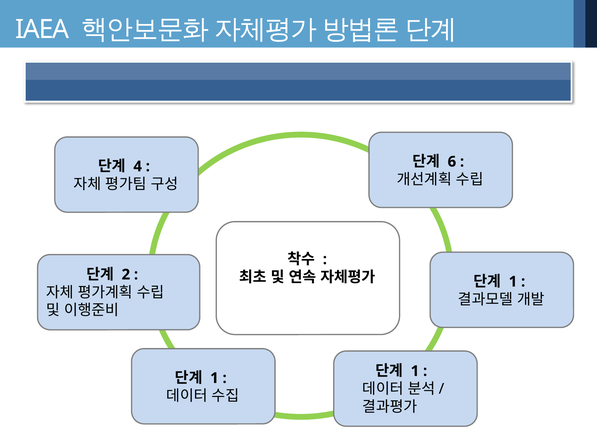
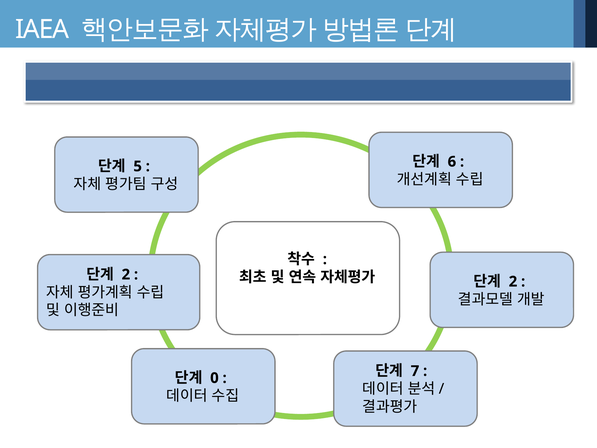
4: 4 -> 5 (138, 166)
1: 1 -> 2 (513, 281)
1: 1 -> 7 (415, 371)
1: 1 -> 0 (214, 378)
